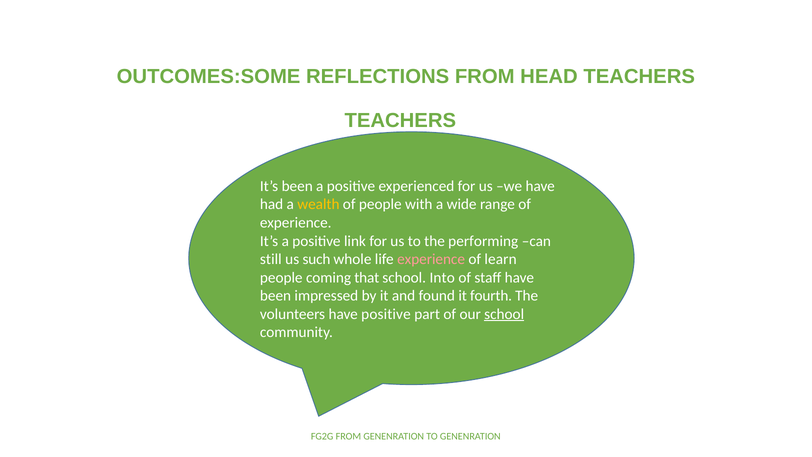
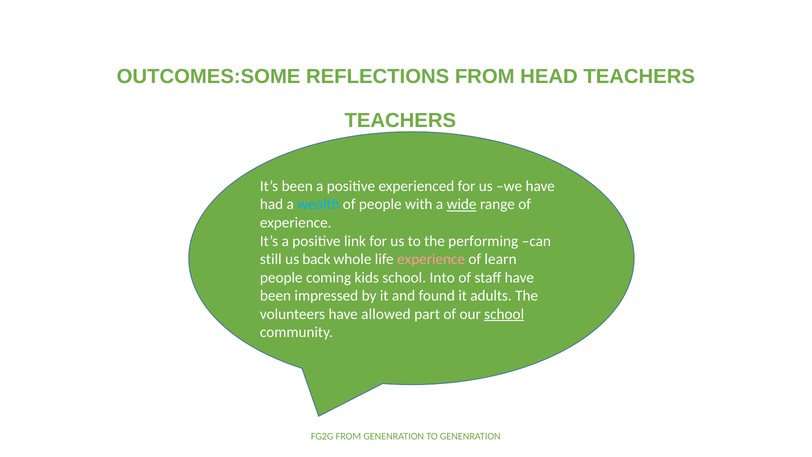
wealth colour: yellow -> light blue (318, 204)
wide underline: none -> present (462, 204)
such: such -> back (316, 259)
that: that -> kids (367, 277)
fourth: fourth -> adults (491, 296)
have positive: positive -> allowed (386, 314)
